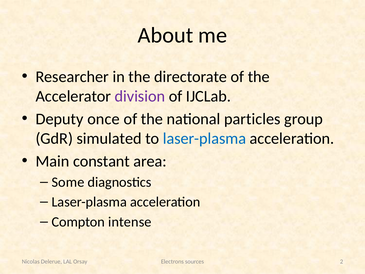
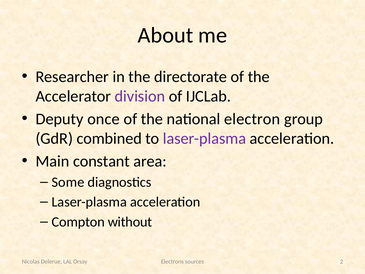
particles: particles -> electron (252, 119)
simulated: simulated -> combined (109, 138)
laser-plasma colour: blue -> purple (204, 138)
intense: intense -> without (130, 222)
